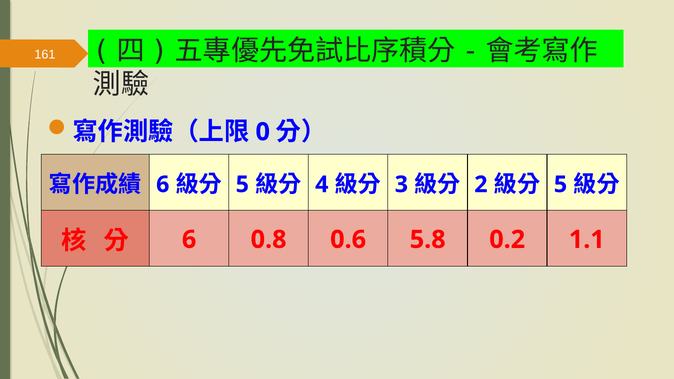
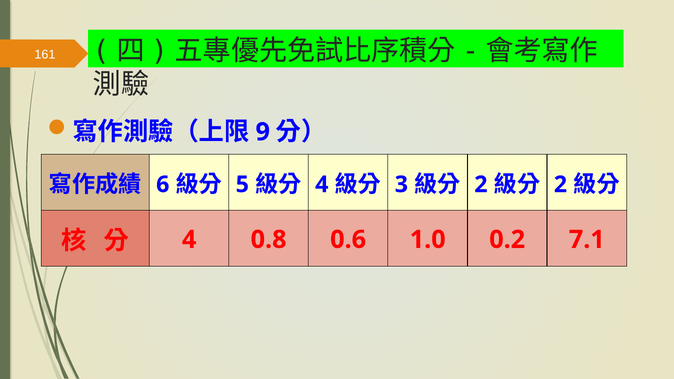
0: 0 -> 9 (263, 132)
5: 5 -> 2 (560, 185)
6: 6 -> 4 (189, 240)
5.8: 5.8 -> 1.0 (428, 240)
1.1: 1.1 -> 7.1 (587, 240)
